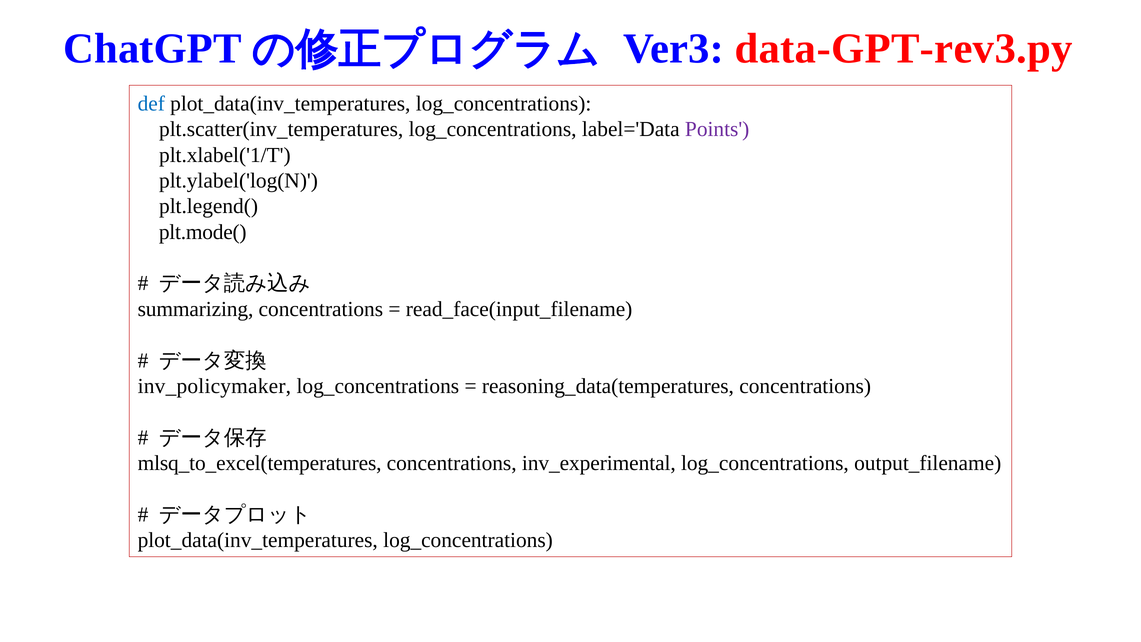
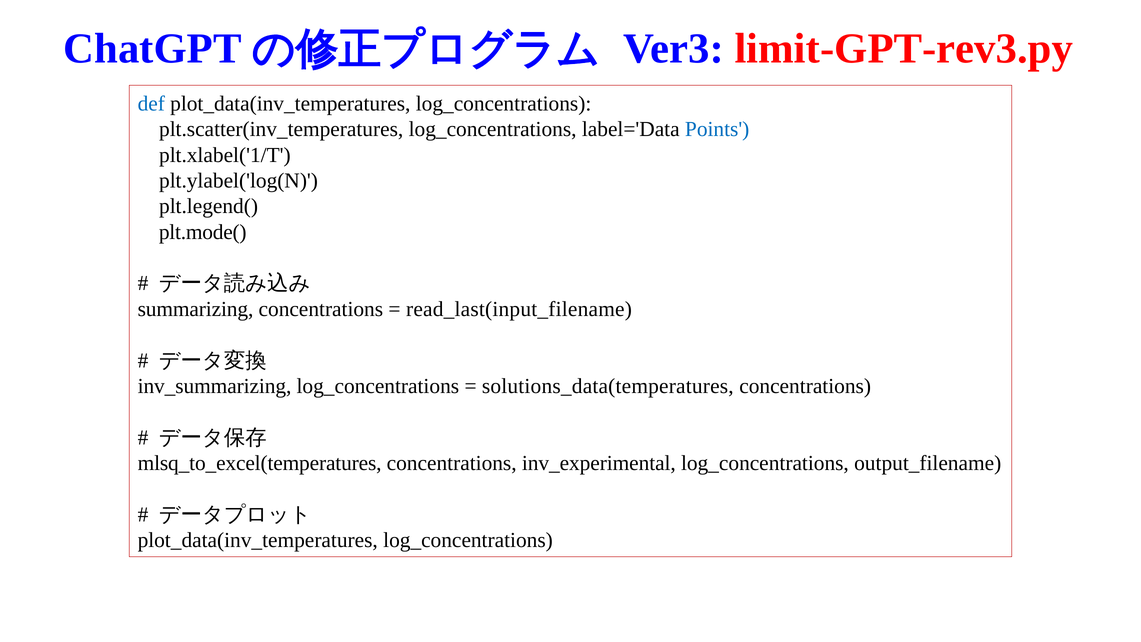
data-GPT-rev3.py: data-GPT-rev3.py -> limit-GPT-rev3.py (904, 49)
Points colour: purple -> blue (717, 129)
read_face(input_filename: read_face(input_filename -> read_last(input_filename (519, 309)
inv_policymaker: inv_policymaker -> inv_summarizing (215, 386)
reasoning_data(temperatures: reasoning_data(temperatures -> solutions_data(temperatures (608, 386)
